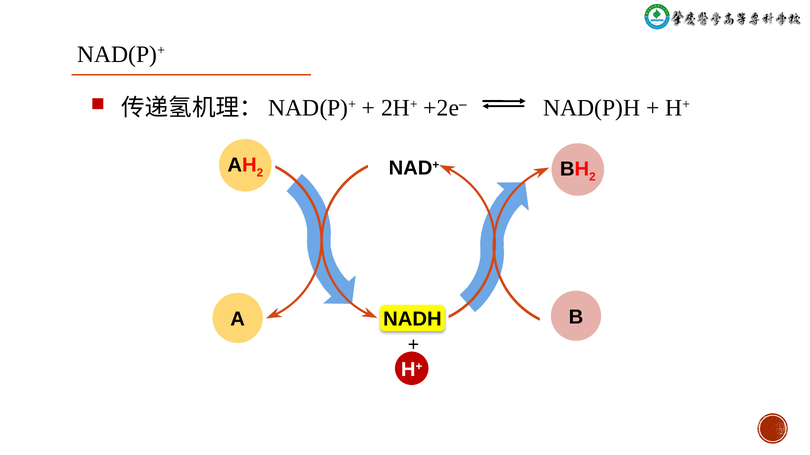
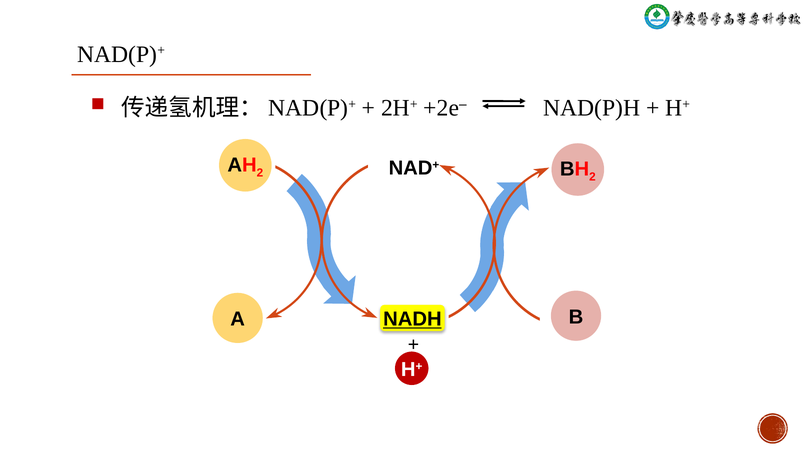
NADH underline: none -> present (412, 320)
